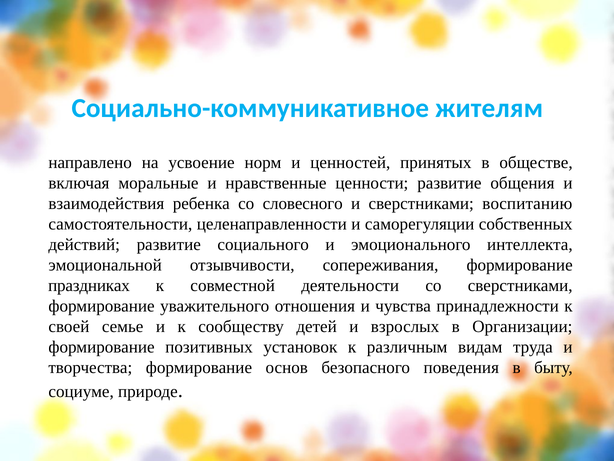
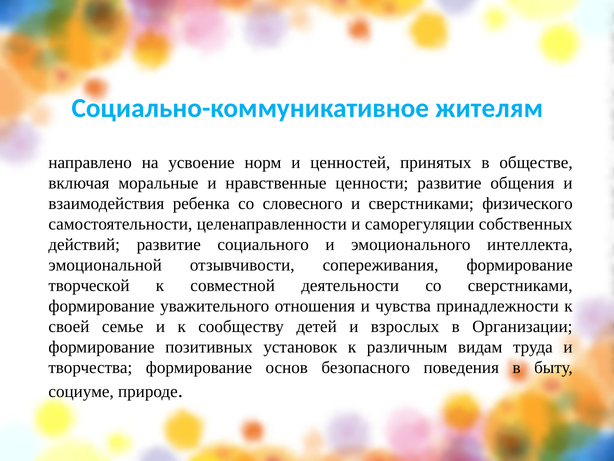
воспитанию: воспитанию -> физического (527, 204)
праздниках: праздниках -> творческой (89, 285)
